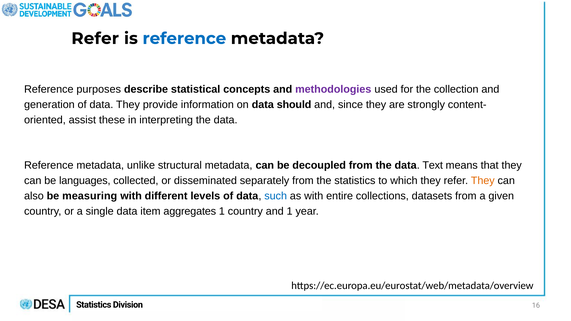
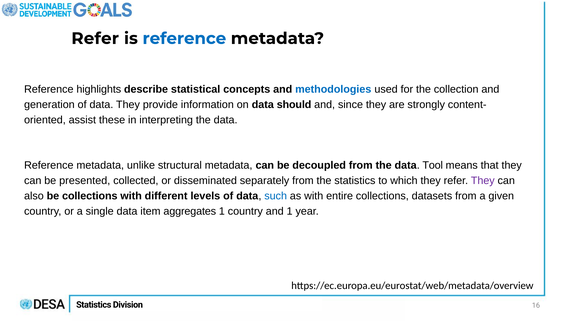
purposes: purposes -> highlights (99, 89)
methodologies colour: purple -> blue (333, 89)
Text: Text -> Tool (433, 165)
languages: languages -> presented (85, 181)
They colour: orange -> purple (483, 181)
be measuring: measuring -> collections (90, 196)
